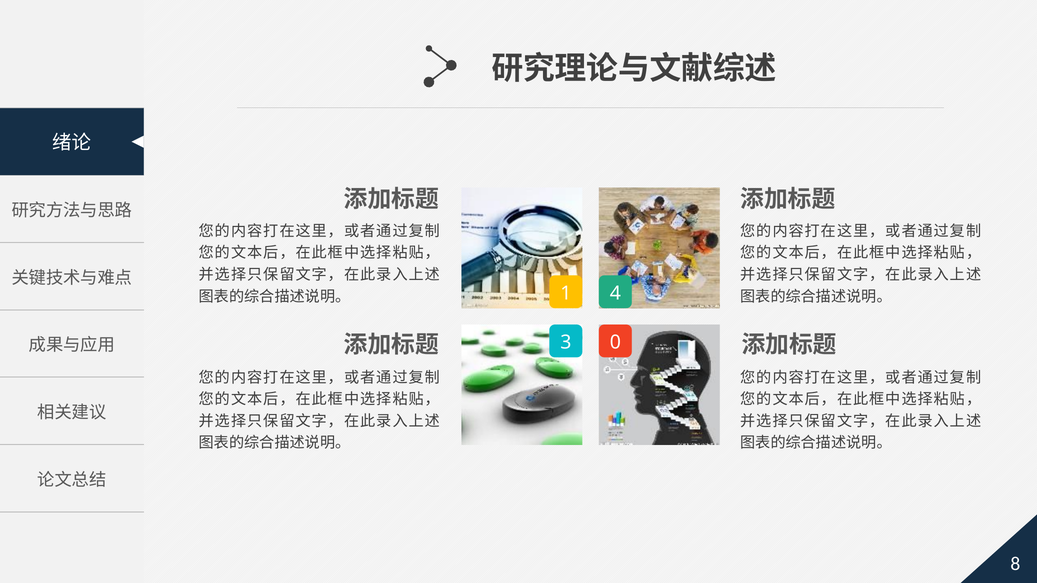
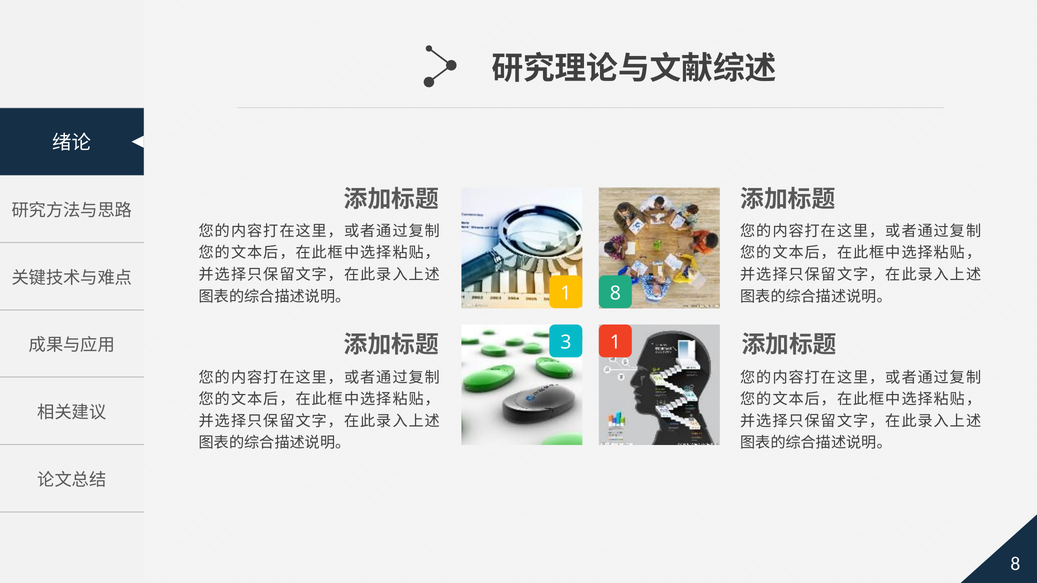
1 4: 4 -> 8 (615, 293)
3 0: 0 -> 1 (615, 342)
